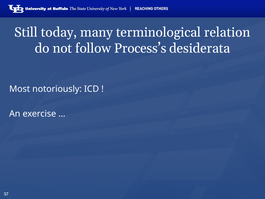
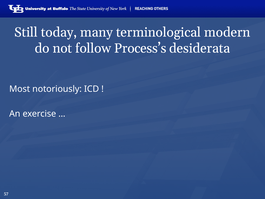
relation: relation -> modern (227, 32)
